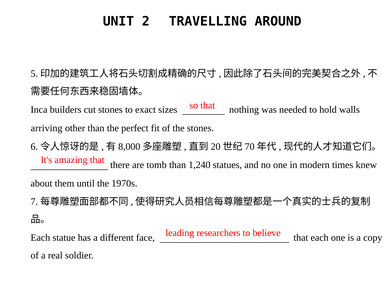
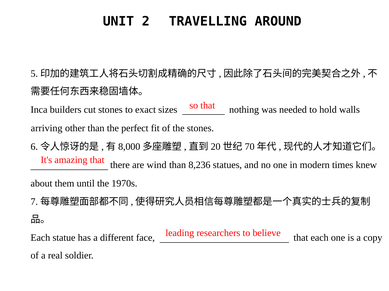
tomb: tomb -> wind (157, 165)
1,240: 1,240 -> 8,236 (199, 165)
